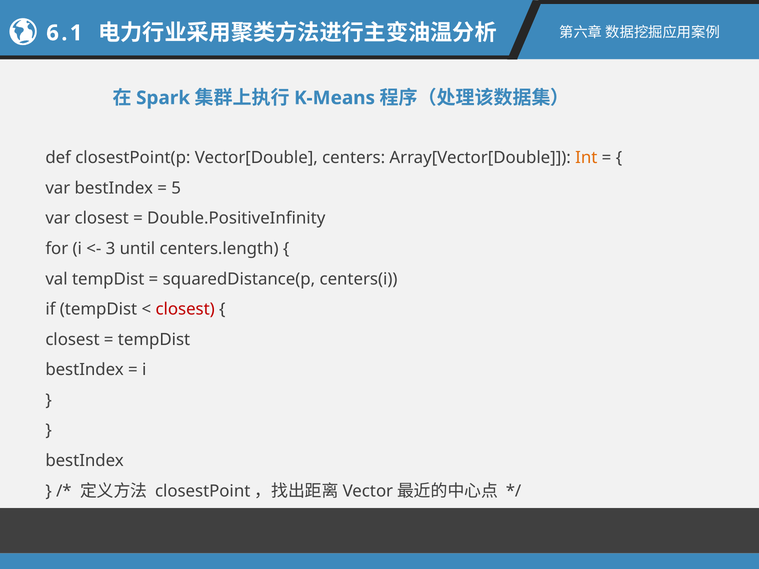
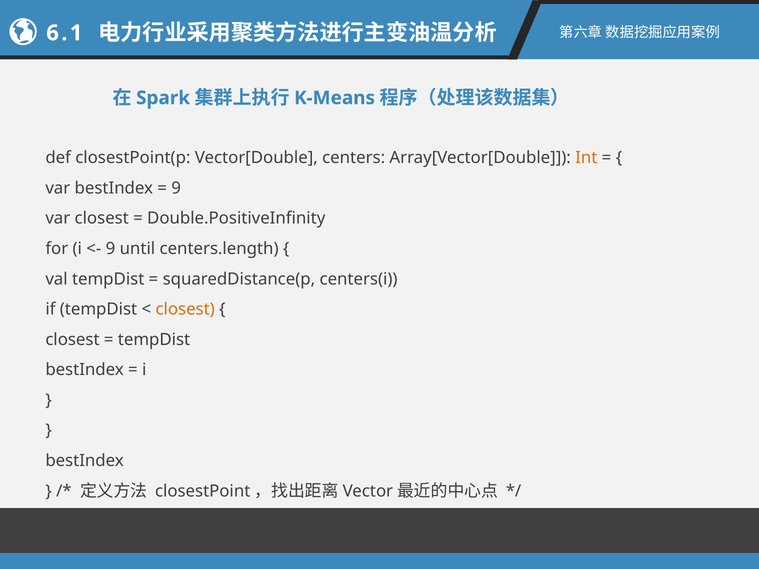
5: 5 -> 9 (176, 188)
3: 3 -> 9 (111, 249)
closest colour: red -> orange (185, 309)
